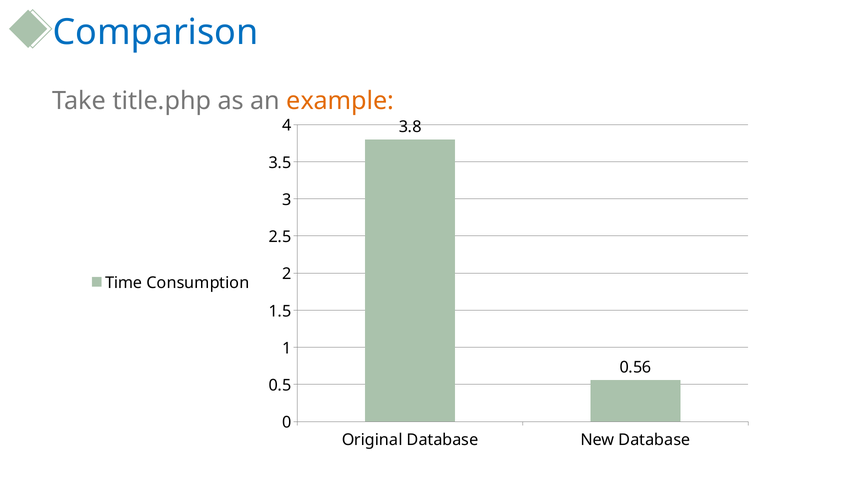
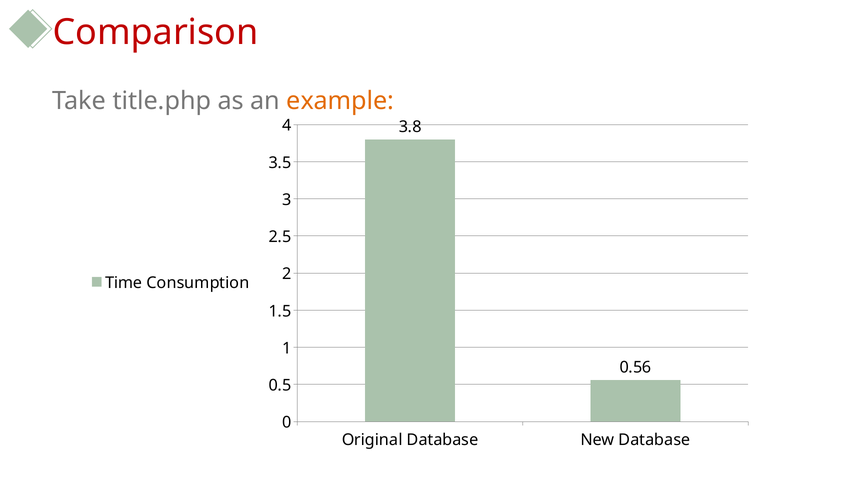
Comparison colour: blue -> red (156, 32)
